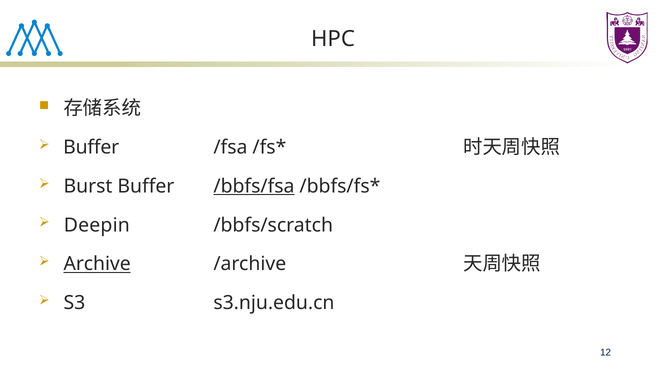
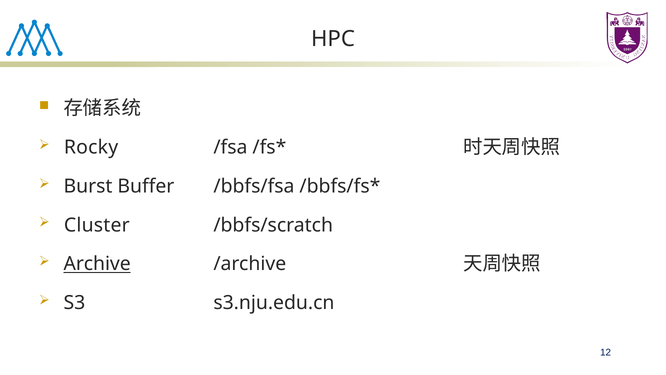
Buffer: Buffer -> Rocky (91, 147)
/bbfs/fsa underline: present -> none (254, 186)
Deepin: Deepin -> Cluster (97, 225)
